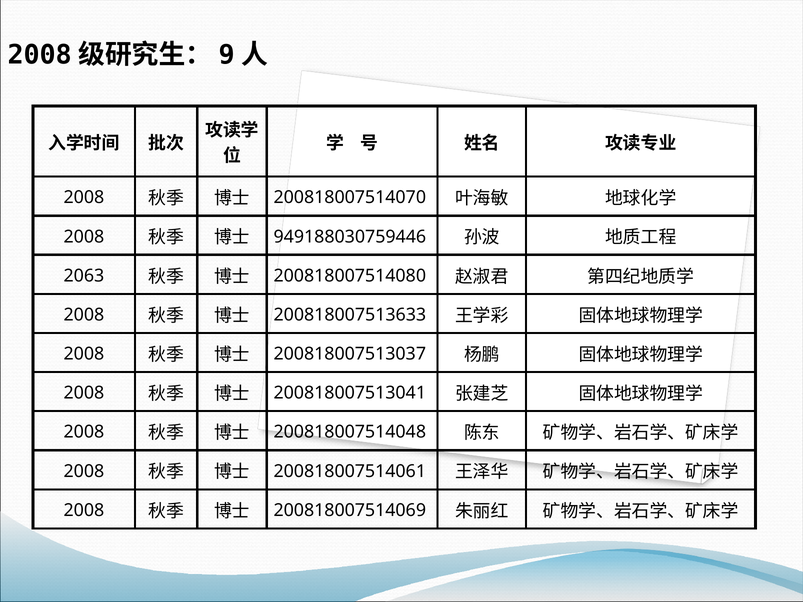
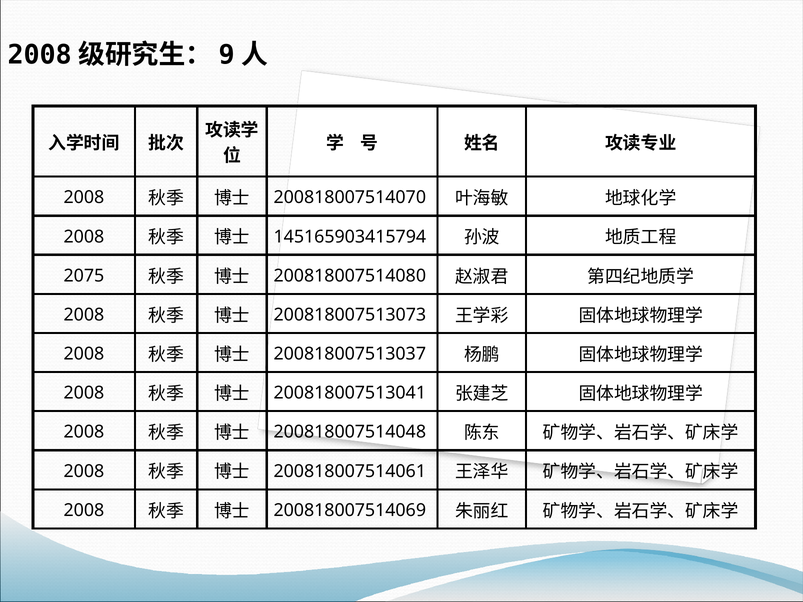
949188030759446: 949188030759446 -> 145165903415794 (350, 237)
2063: 2063 -> 2075 (84, 276)
200818007513633: 200818007513633 -> 200818007513073 (350, 315)
